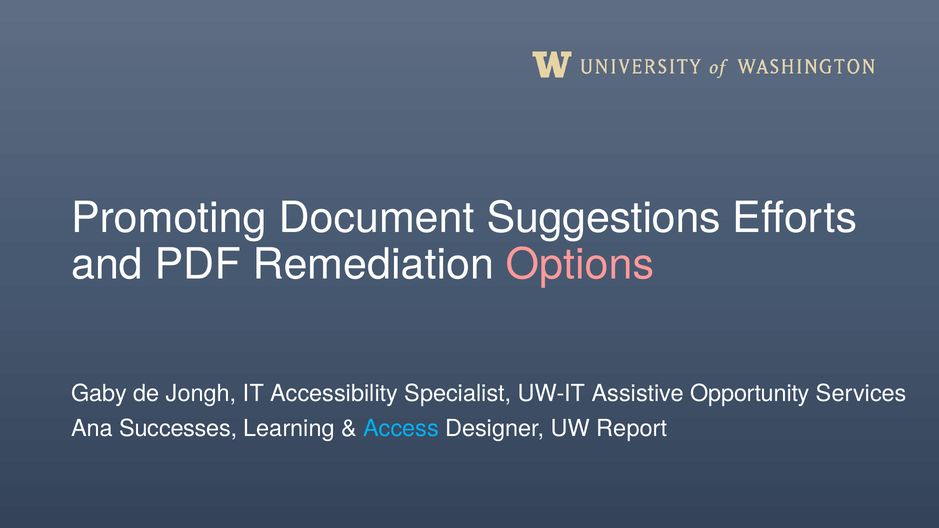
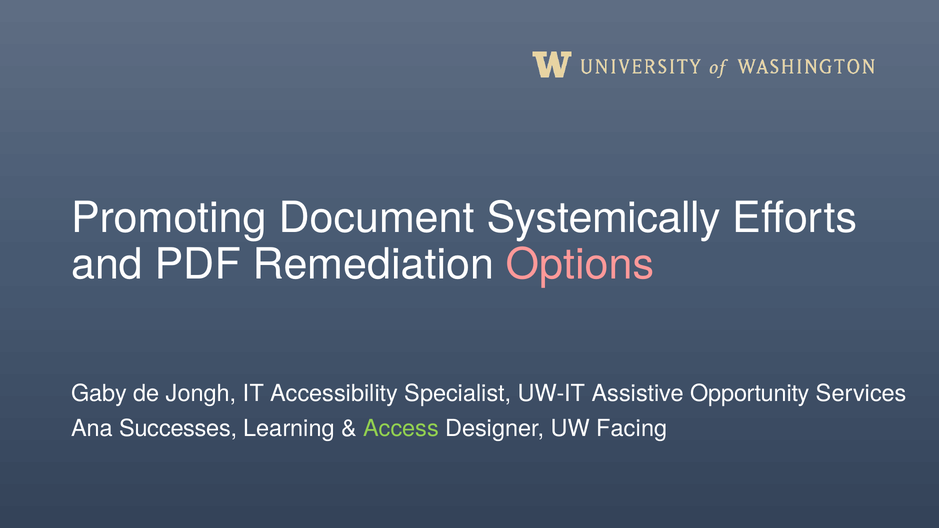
Suggestions: Suggestions -> Systemically (604, 218)
Access colour: light blue -> light green (401, 429)
Report: Report -> Facing (632, 429)
